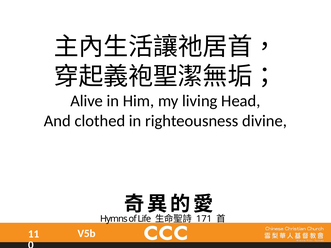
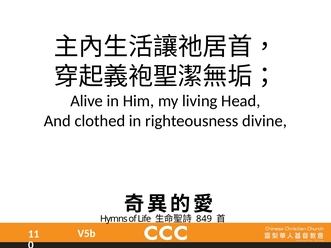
171: 171 -> 849 (204, 219)
